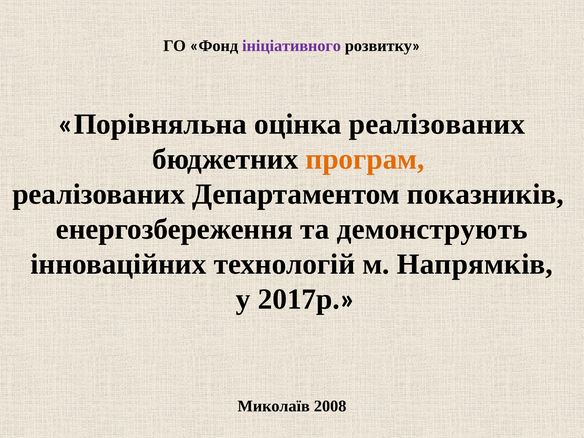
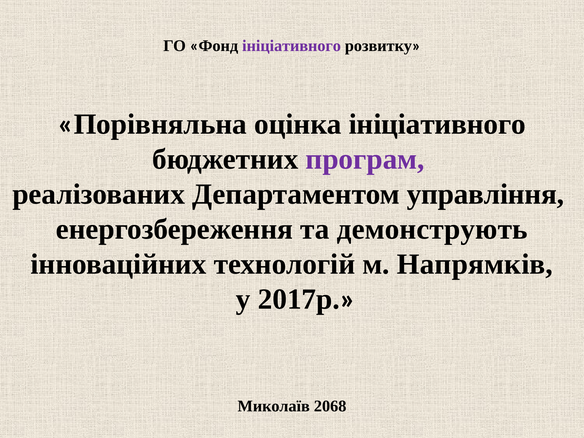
оцінка реалізованих: реалізованих -> ініціативного (437, 124)
програм colour: orange -> purple (365, 159)
показників: показників -> управління (485, 194)
2008: 2008 -> 2068 (330, 406)
